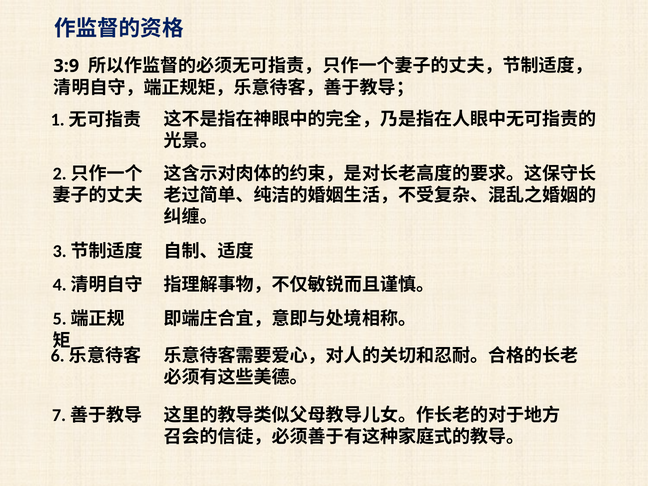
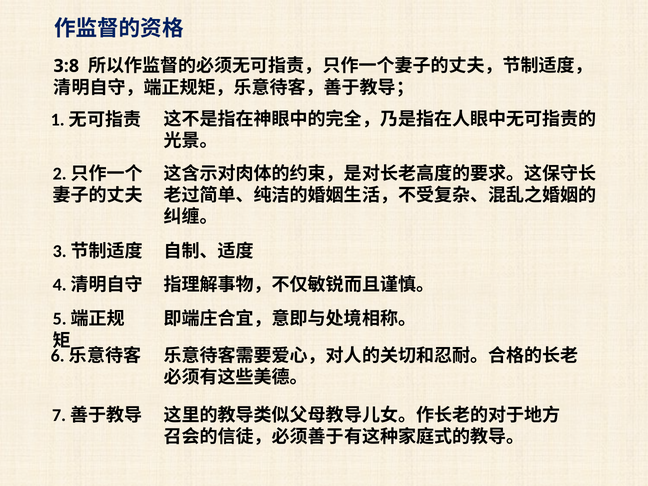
3:9: 3:9 -> 3:8 (66, 66)
